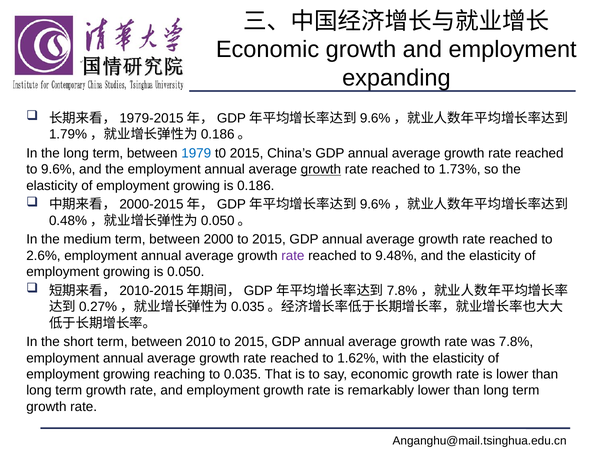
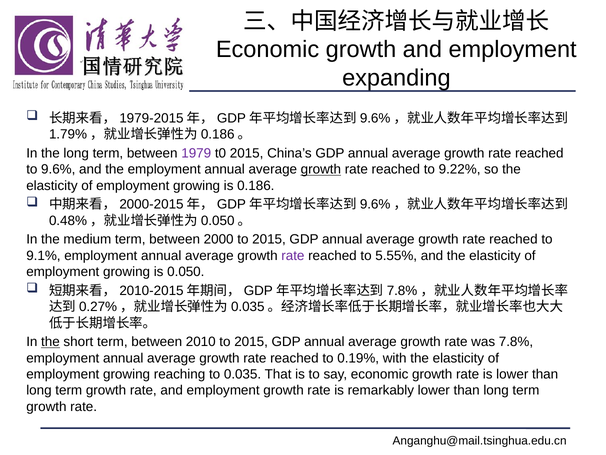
1979 colour: blue -> purple (196, 153)
1.73%: 1.73% -> 9.22% (460, 169)
2.6%: 2.6% -> 9.1% (43, 255)
9.48%: 9.48% -> 5.55% (396, 255)
the underline: none -> present (50, 342)
1.62%: 1.62% -> 0.19% (358, 358)
